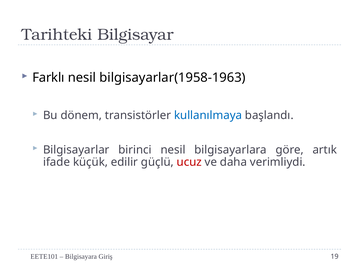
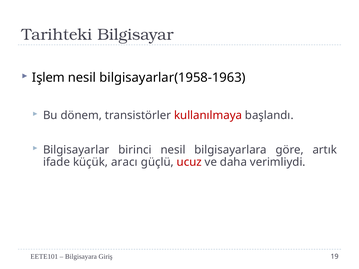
Farklı: Farklı -> Işlem (48, 78)
kullanılmaya colour: blue -> red (208, 116)
edilir: edilir -> aracı (124, 162)
